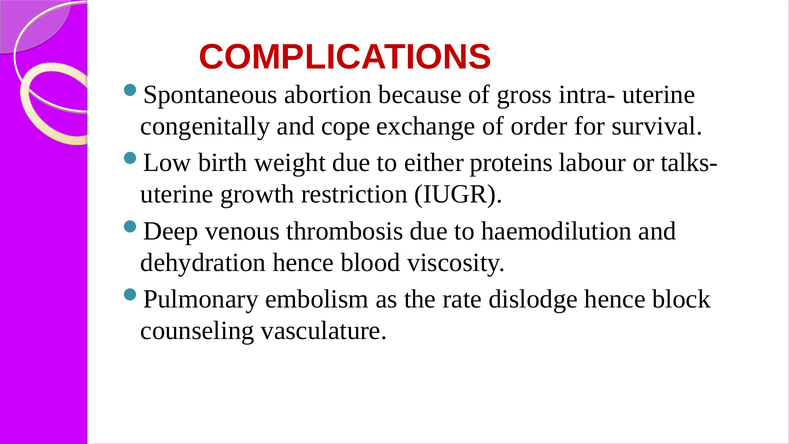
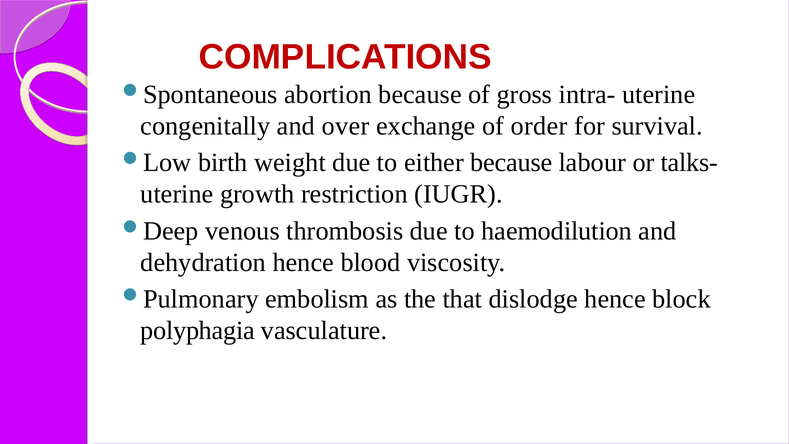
cope: cope -> over (346, 126)
either proteins: proteins -> because (511, 163)
rate: rate -> that (462, 299)
counseling: counseling -> polyphagia (198, 330)
